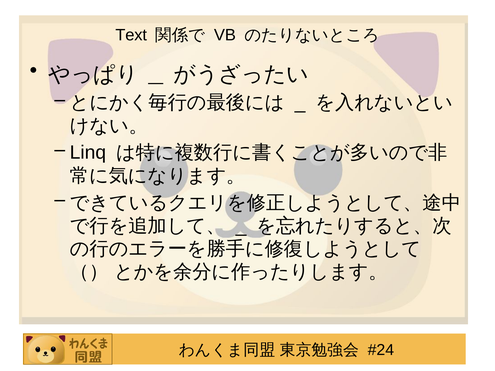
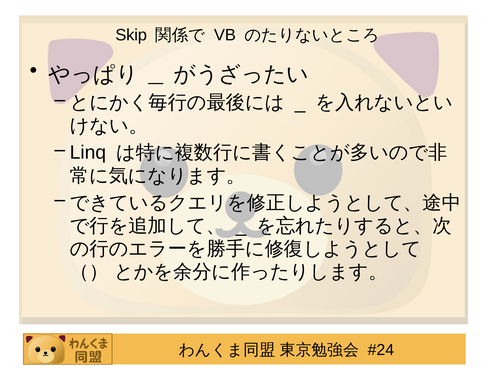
Text: Text -> Skip (131, 35)
